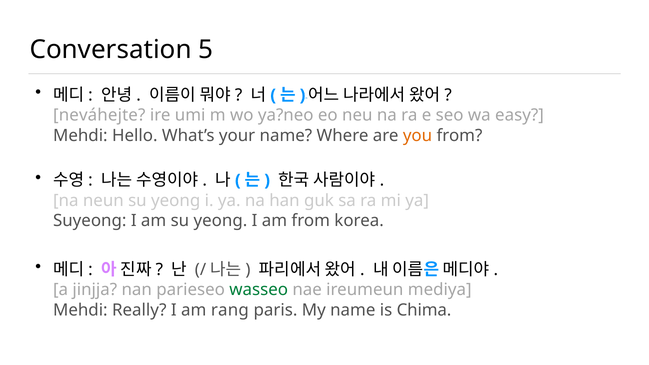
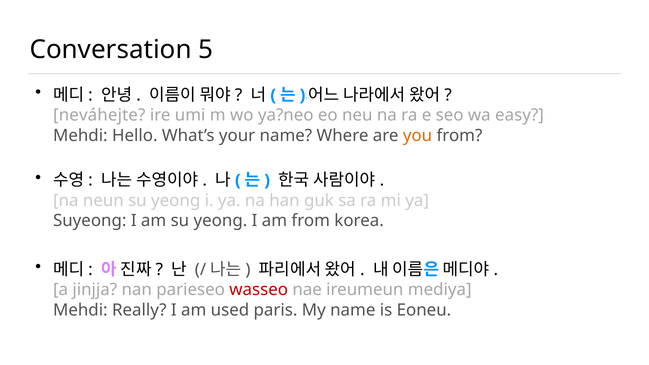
wasseo colour: green -> red (259, 290)
rang: rang -> used (230, 310)
Chima: Chima -> Eoneu (424, 310)
